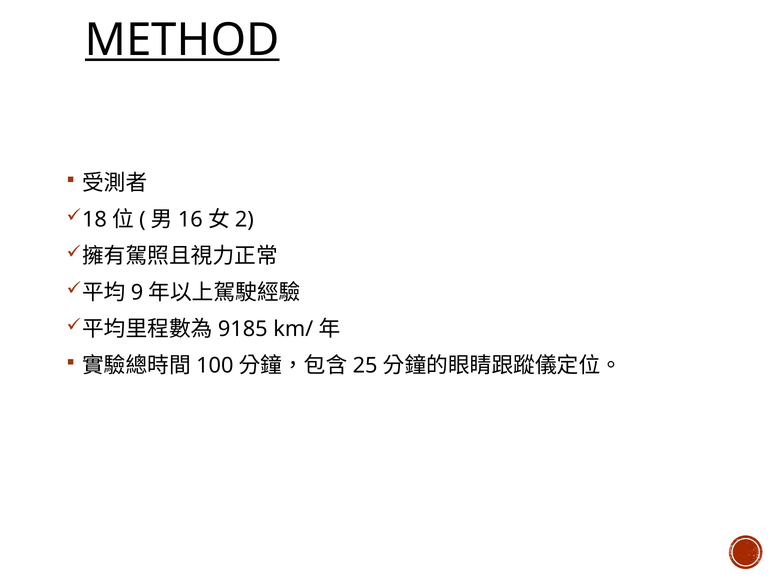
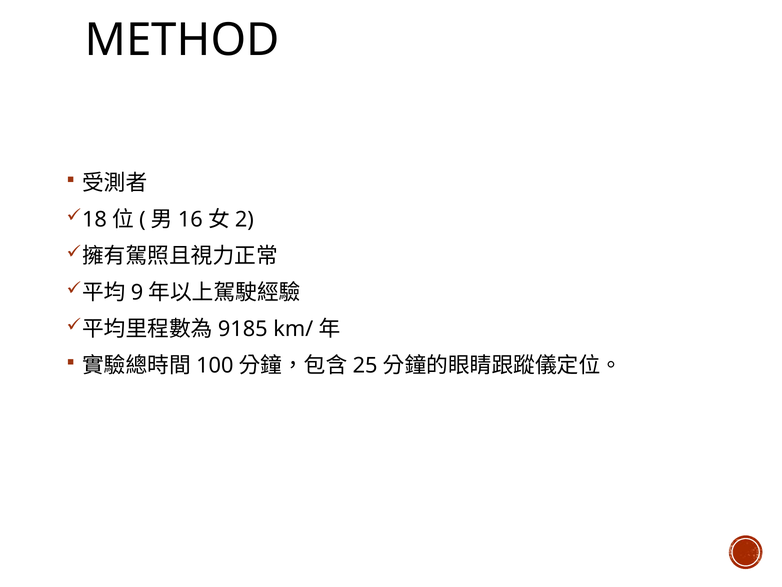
METHOD underline: present -> none (182, 40)
